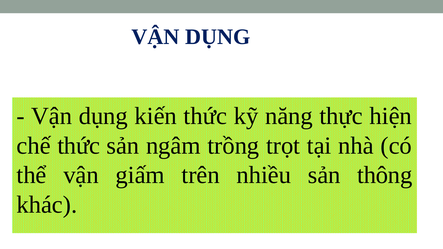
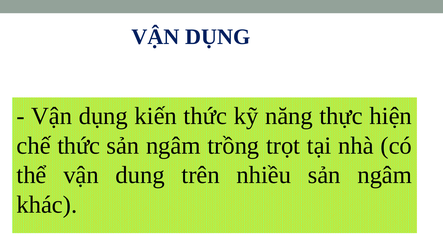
giấm: giấm -> dung (140, 175)
nhiều sản thông: thông -> ngâm (385, 175)
